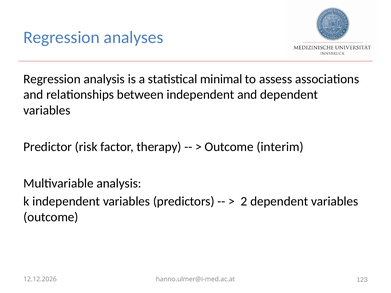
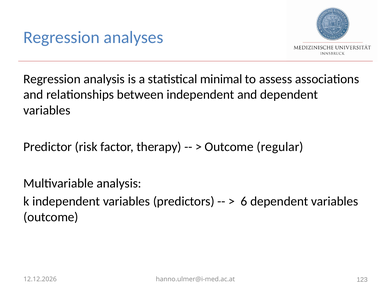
interim: interim -> regular (280, 147)
2: 2 -> 6 (244, 202)
